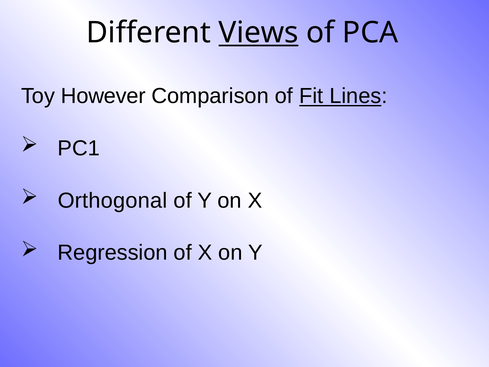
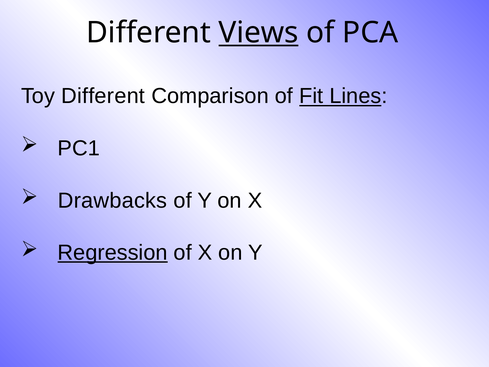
Toy However: However -> Different (103, 96)
Orthogonal: Orthogonal -> Drawbacks (112, 200)
Regression underline: none -> present (113, 253)
